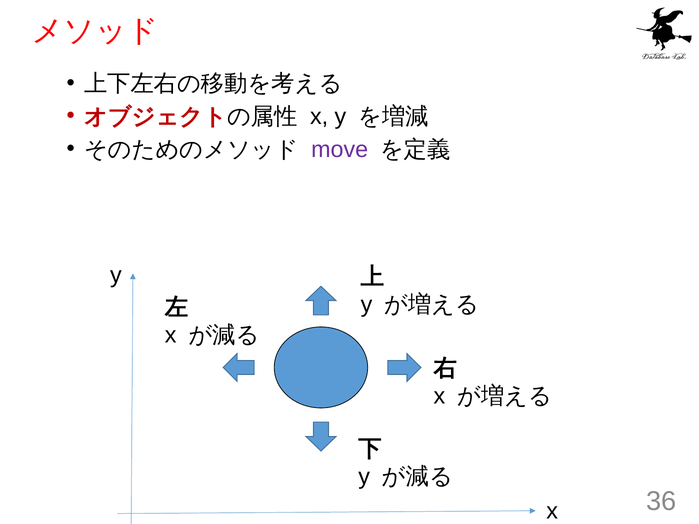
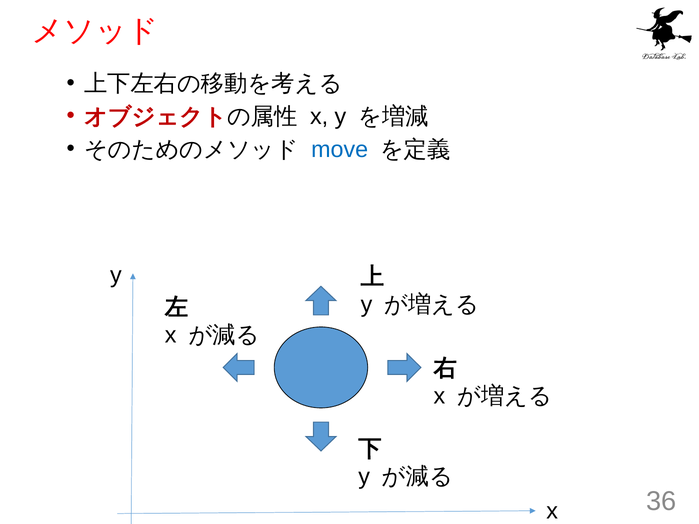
move colour: purple -> blue (340, 149)
